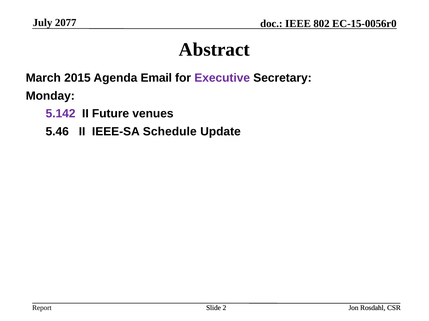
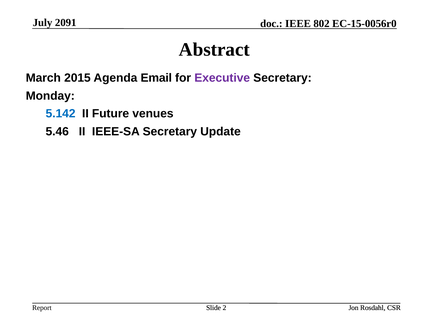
2077: 2077 -> 2091 (66, 23)
5.142 colour: purple -> blue (61, 114)
IEEE-SA Schedule: Schedule -> Secretary (170, 132)
